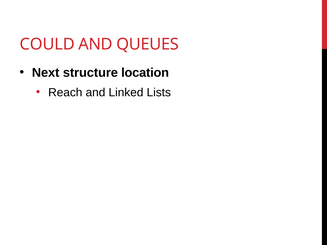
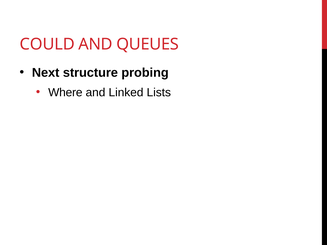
location: location -> probing (145, 73)
Reach: Reach -> Where (65, 93)
